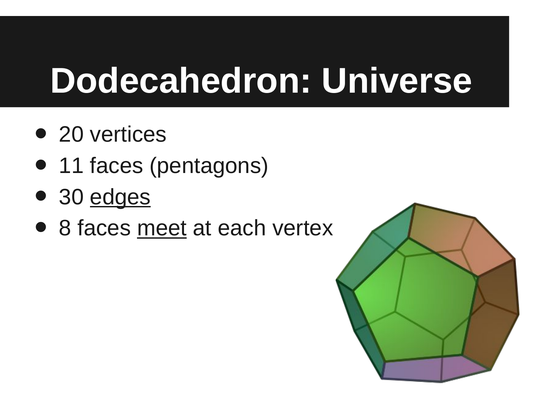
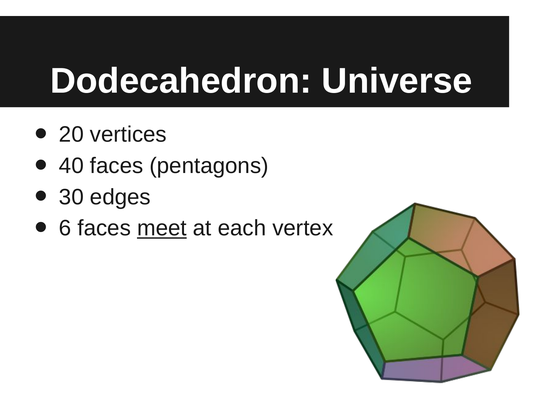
11: 11 -> 40 (71, 166)
edges underline: present -> none (120, 197)
8: 8 -> 6 (65, 228)
